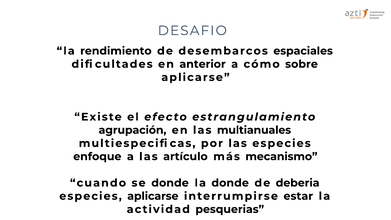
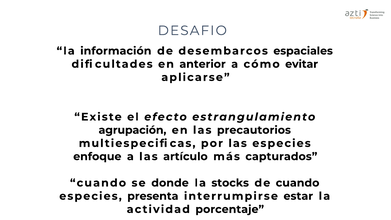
rendimiento: rendimiento -> información (116, 51)
sobre: sobre -> evitar (302, 64)
multianuales: multianuales -> precautorios (254, 130)
mecanismo: mecanismo -> capturados (281, 156)
la donde: donde -> stocks (230, 183)
de deberia: deberia -> cuando (298, 183)
especies aplicarse: aplicarse -> presenta (153, 196)
pesquerias: pesquerias -> porcentaje (230, 209)
